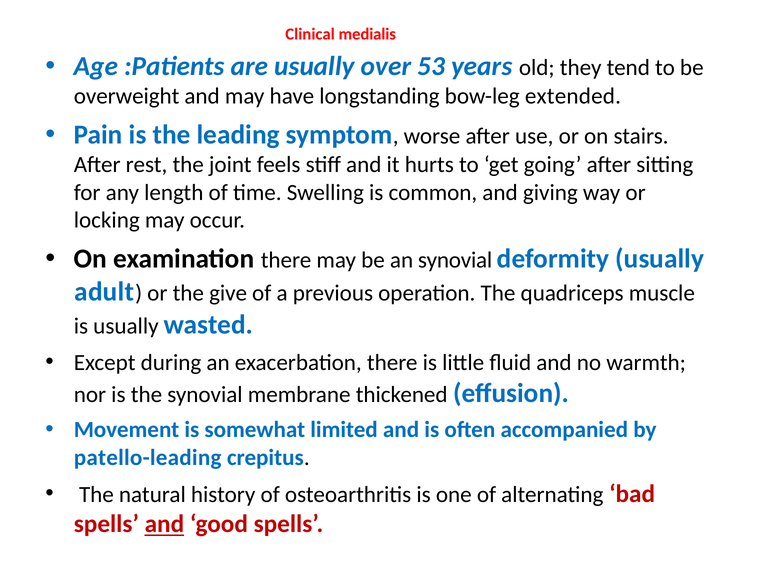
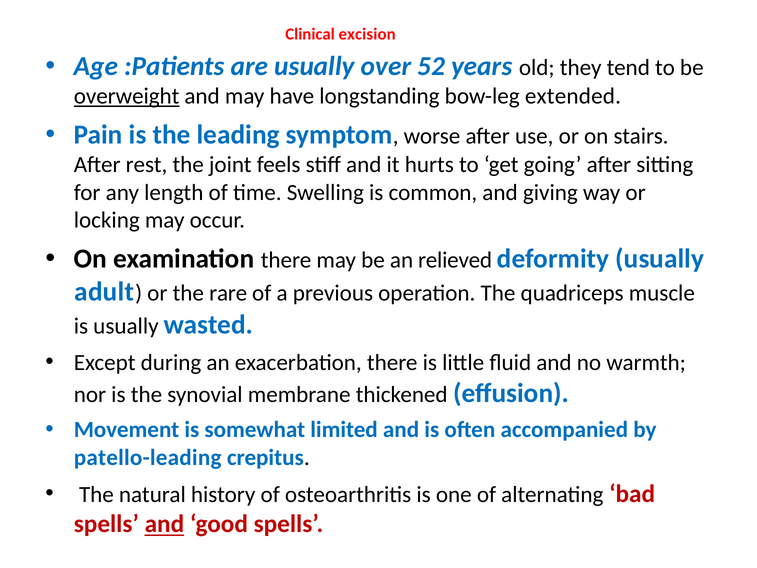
medialis: medialis -> excision (367, 34)
53: 53 -> 52 (431, 66)
overweight underline: none -> present (127, 96)
an synovial: synovial -> relieved (455, 260)
give: give -> rare (228, 293)
